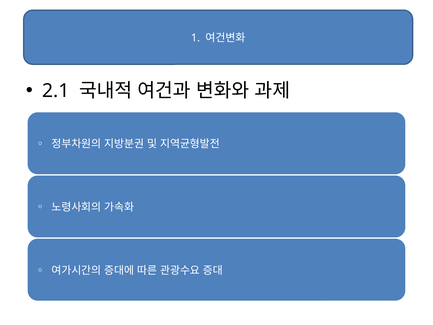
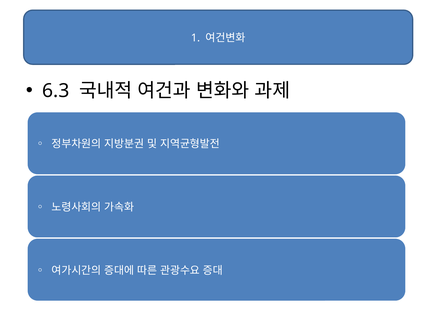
2.1: 2.1 -> 6.3 (56, 91)
